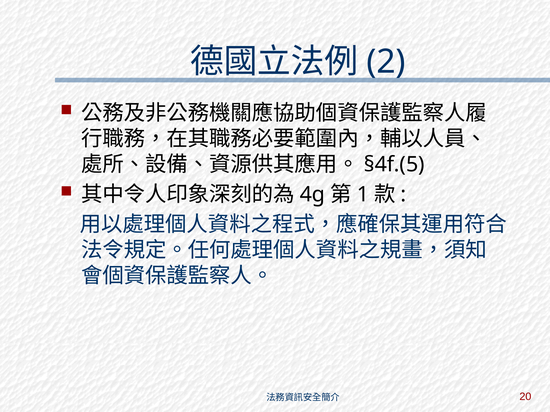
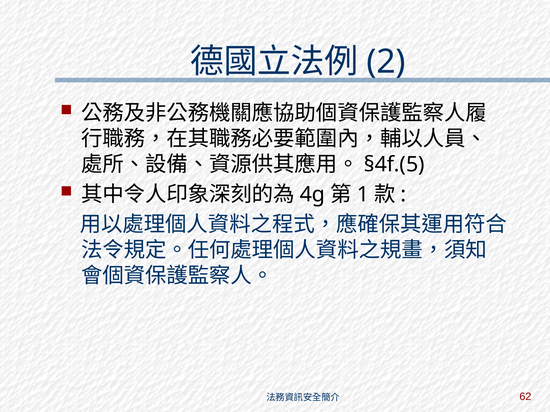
20: 20 -> 62 (525, 397)
